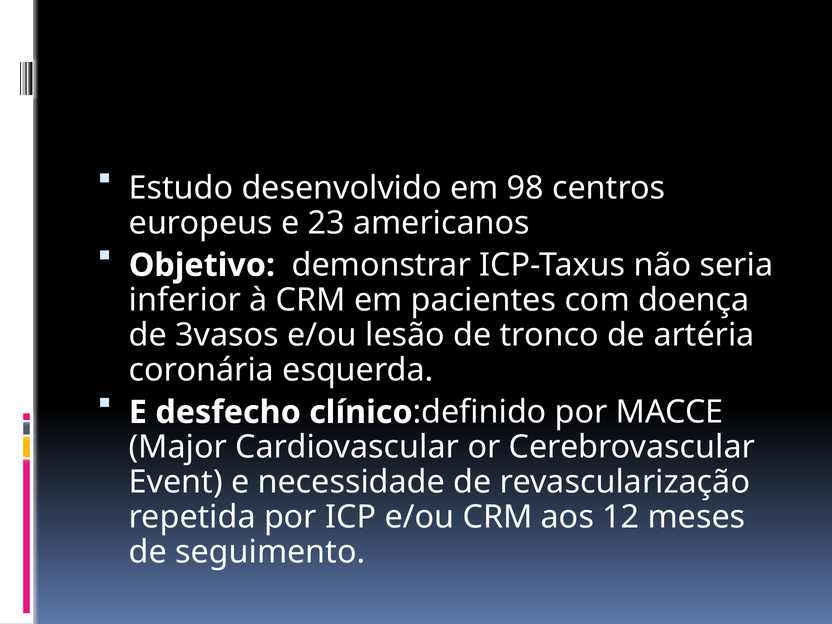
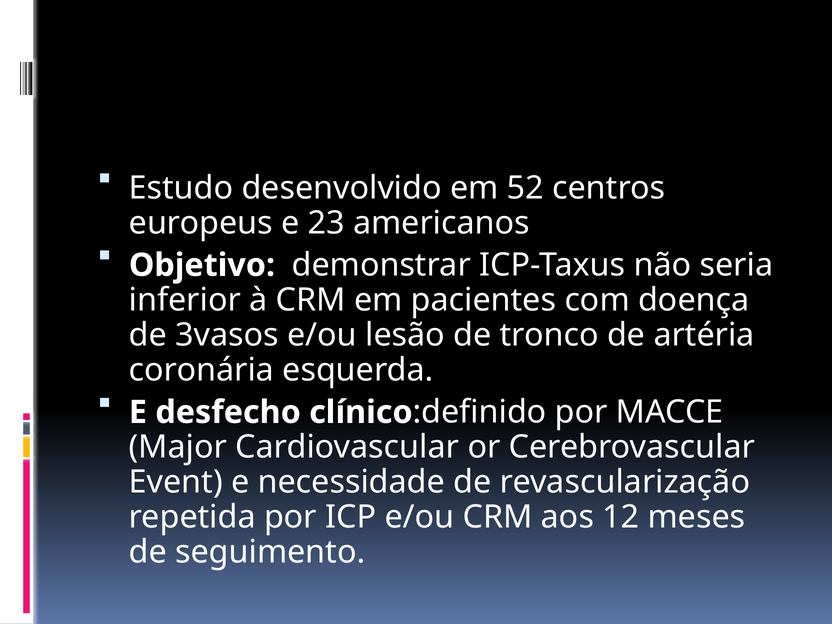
98: 98 -> 52 (525, 188)
